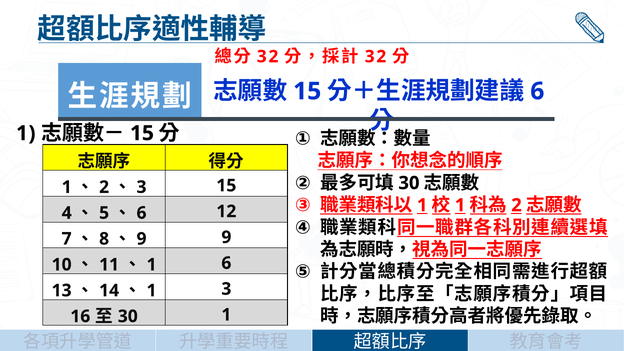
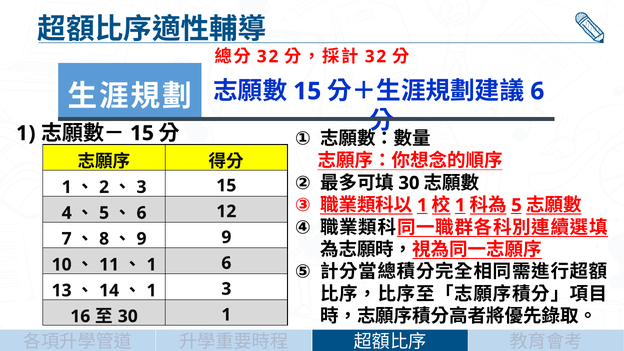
2: 2 -> 5 (516, 205)
